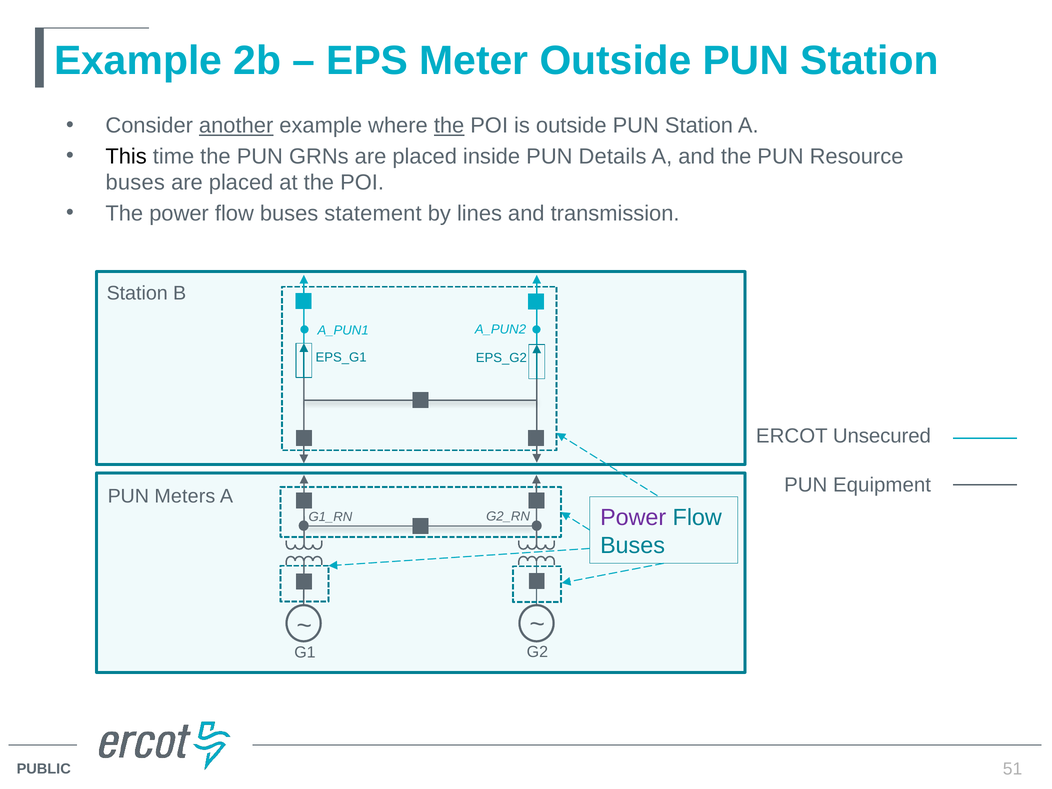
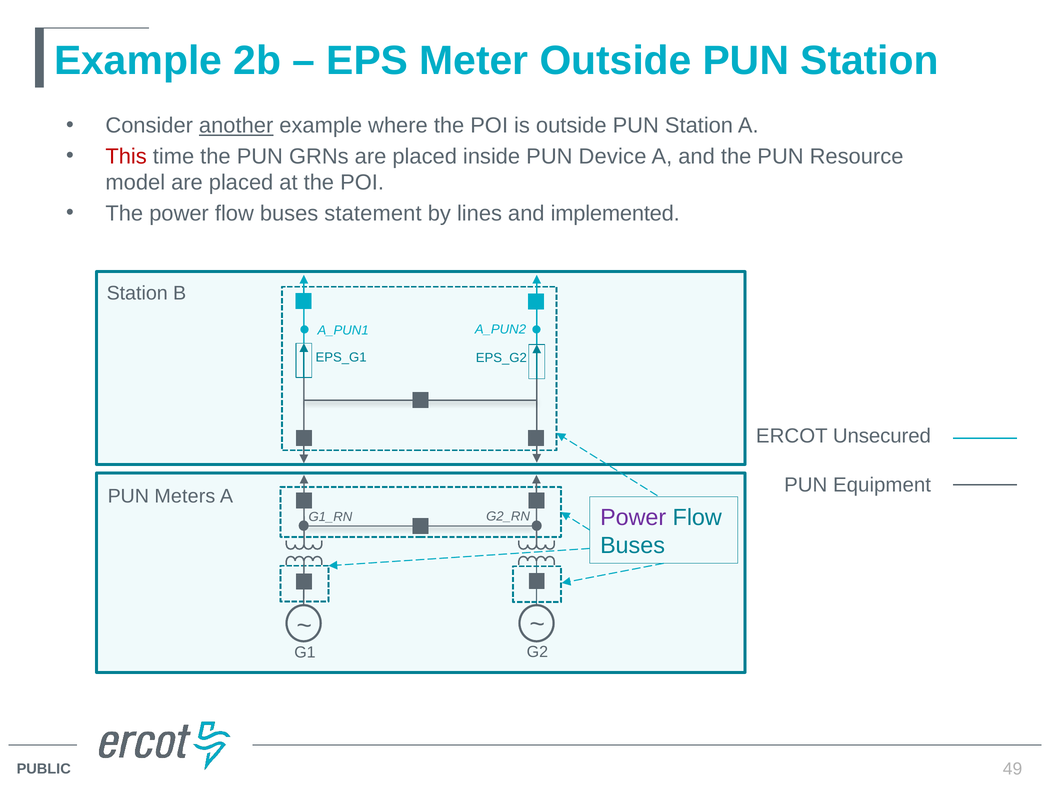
the underline: present -> none (449, 126)
This colour: black -> red (126, 156)
Details: Details -> Device (612, 156)
buses: buses -> model (135, 183)
transmission: transmission -> implemented (615, 213)
51: 51 -> 49 (1013, 769)
